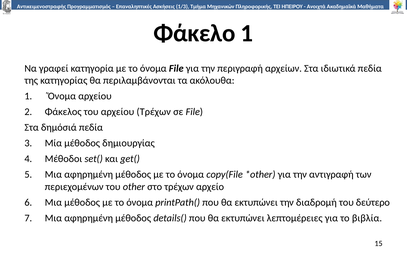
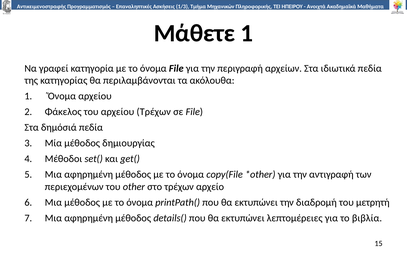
Φάκελο: Φάκελο -> Μάθετε (194, 33)
δεύτερο: δεύτερο -> μετρητή (373, 202)
